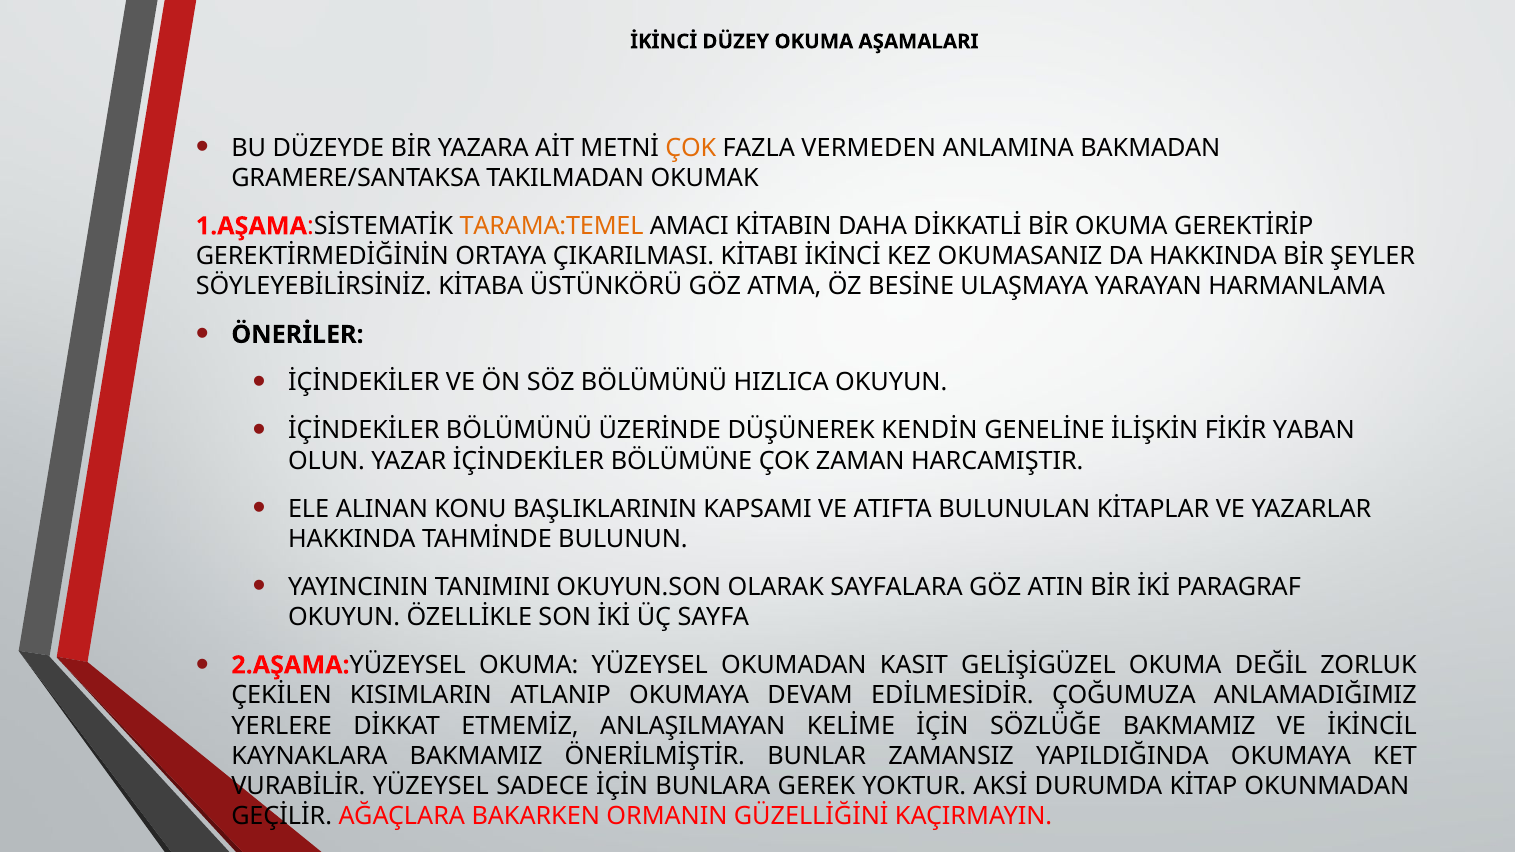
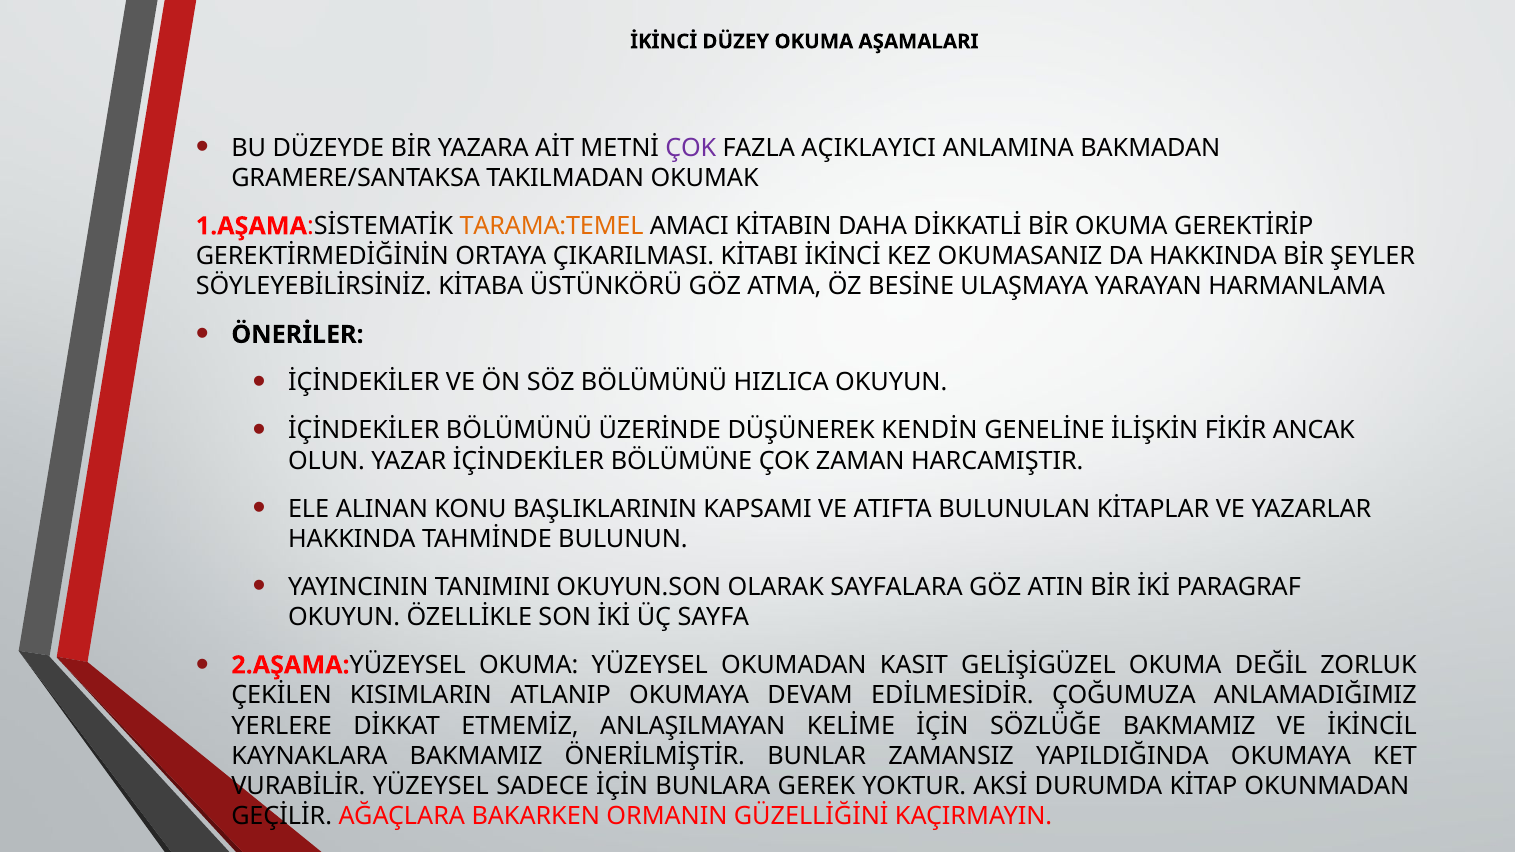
ÇOK colour: orange -> purple (691, 148)
VERMEDEN: VERMEDEN -> AÇIKLAYICI (869, 148)
YABAN: YABAN -> ANCAK (1314, 431)
